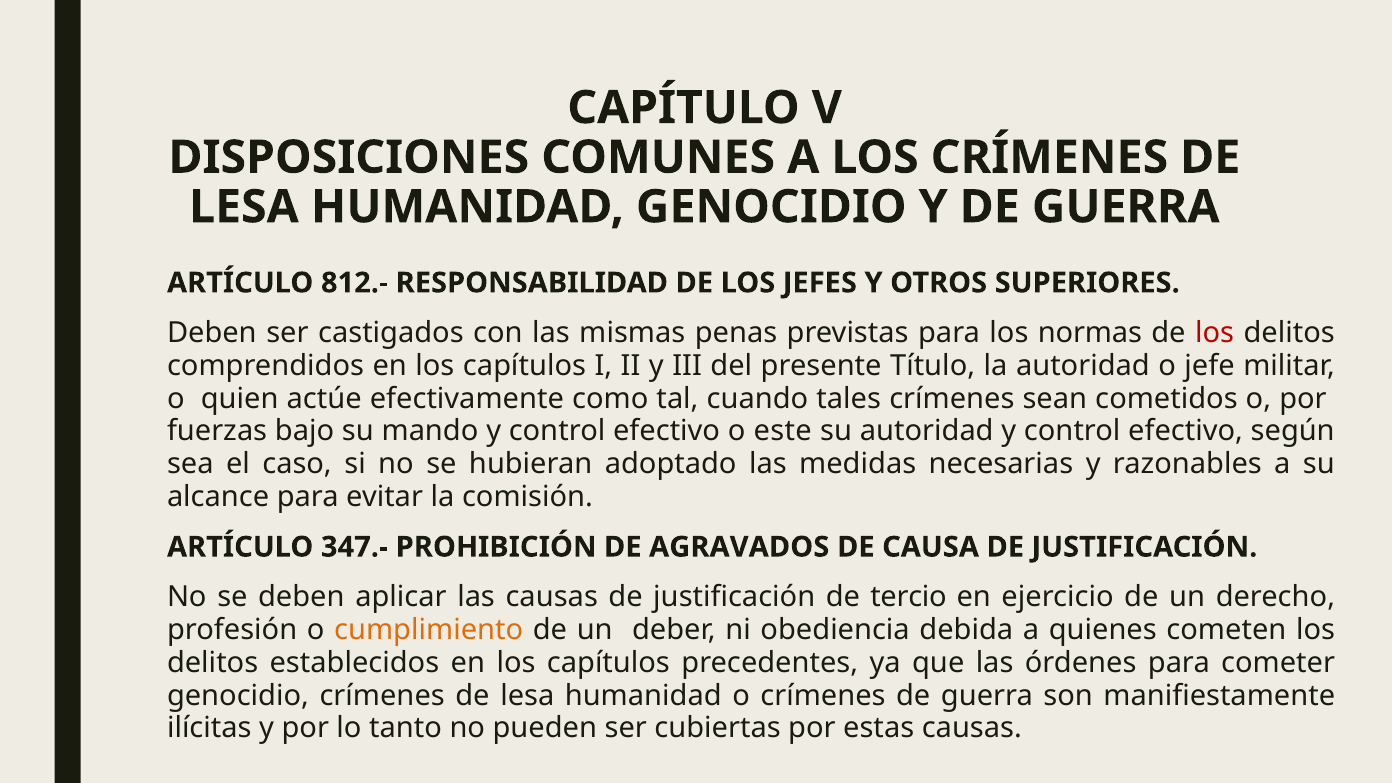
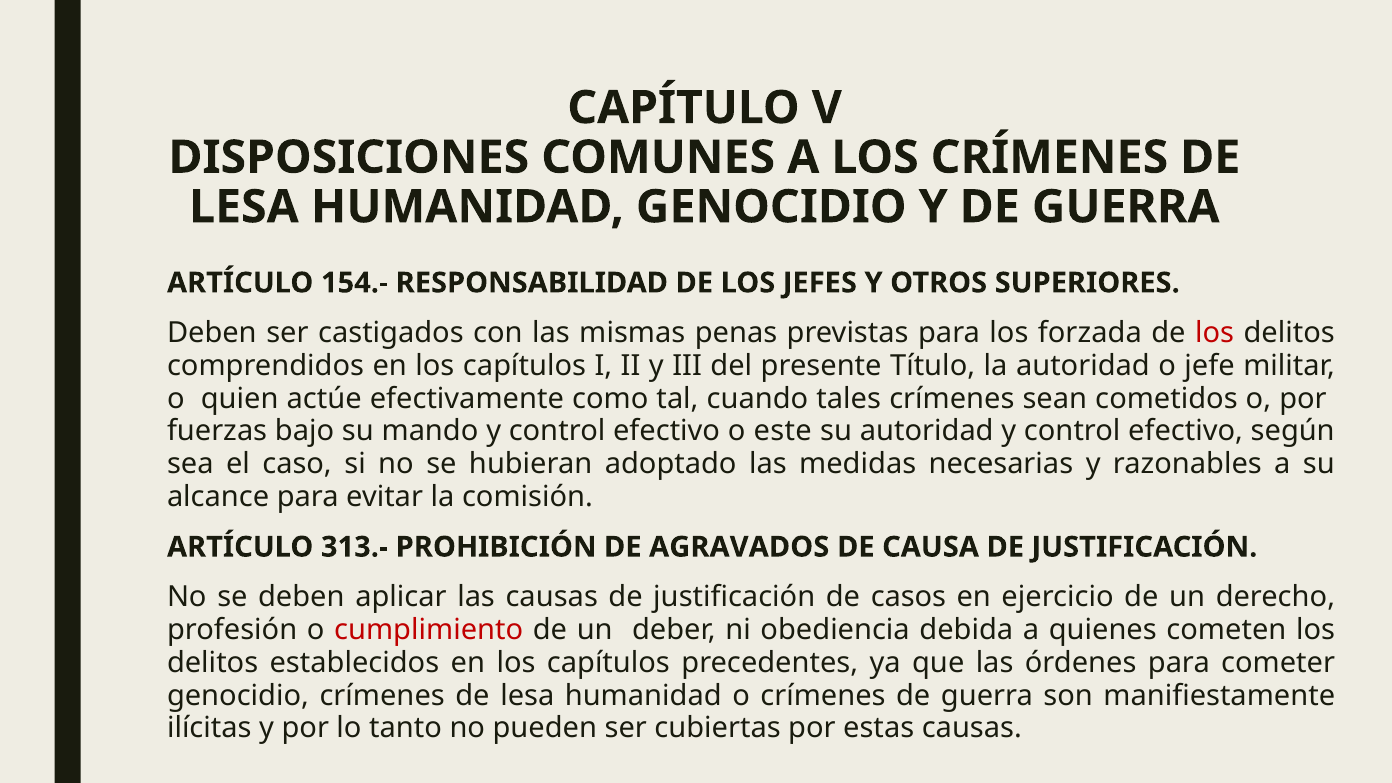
812.-: 812.- -> 154.- (355, 283)
normas: normas -> forzada (1090, 333)
347.-: 347.- -> 313.- (355, 547)
tercio: tercio -> casos (908, 597)
cumplimiento colour: orange -> red (429, 630)
